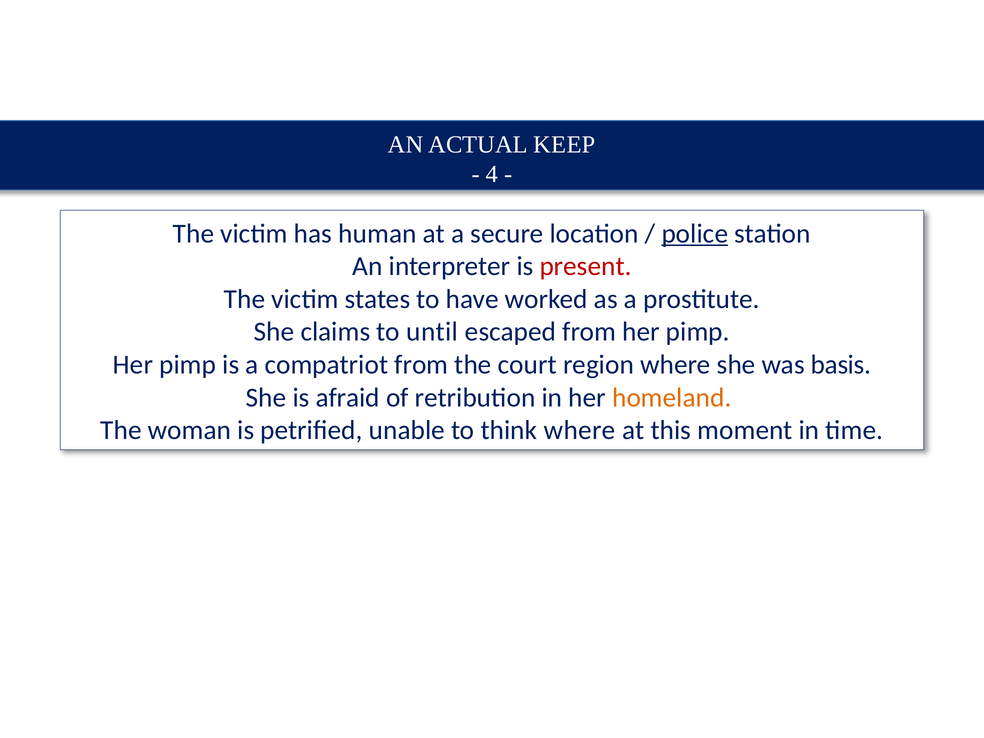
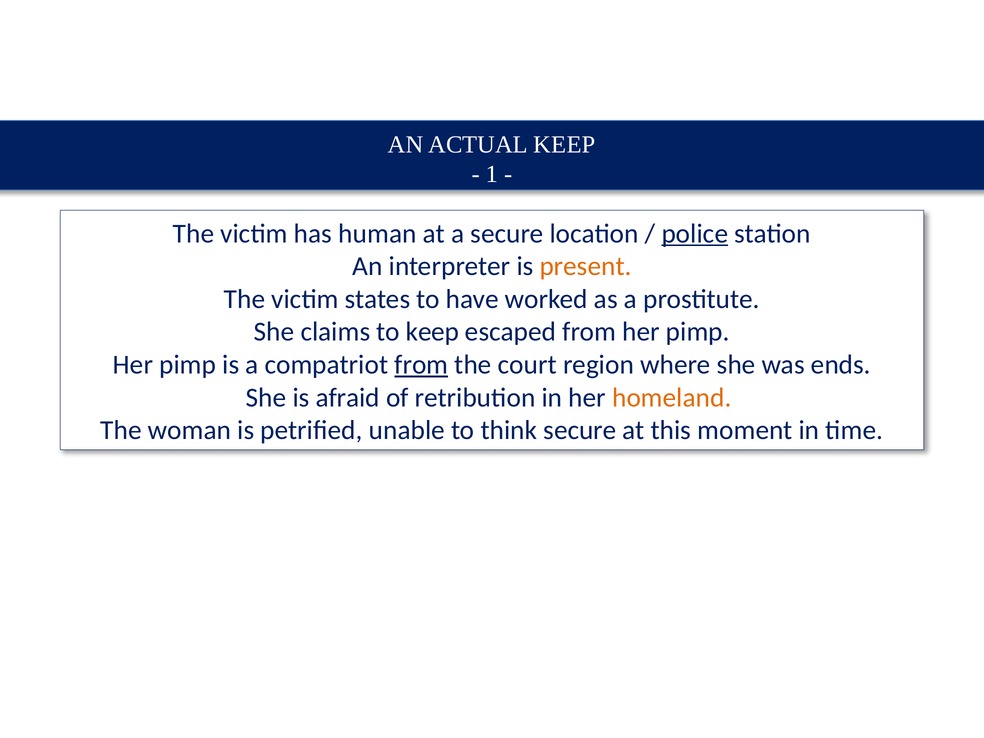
4: 4 -> 1 (492, 174)
present colour: red -> orange (586, 266)
to until: until -> keep (432, 332)
from underline: none -> present (421, 365)
basis: basis -> ends (841, 365)
think where: where -> secure (580, 430)
